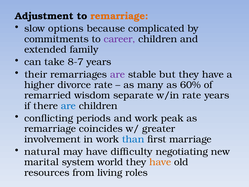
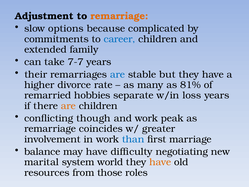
career colour: purple -> blue (120, 39)
8-7: 8-7 -> 7-7 (76, 62)
are colour: purple -> blue (118, 74)
60%: 60% -> 81% (191, 85)
wisdom: wisdom -> hobbies (92, 95)
w/in rate: rate -> loss (192, 95)
are colour: blue -> orange (68, 106)
periods: periods -> though (93, 118)
natural: natural -> balance (42, 152)
living: living -> those (110, 172)
